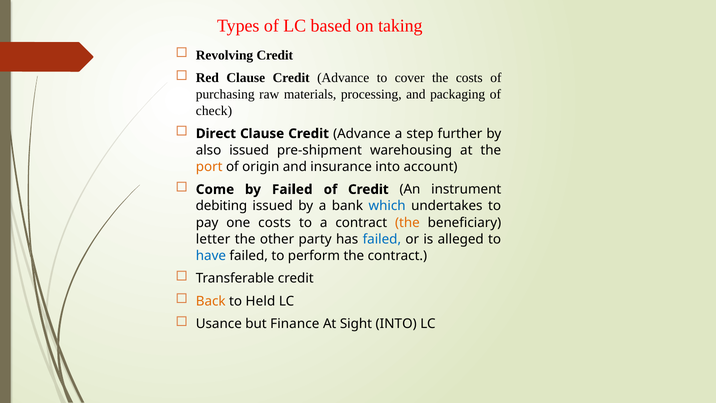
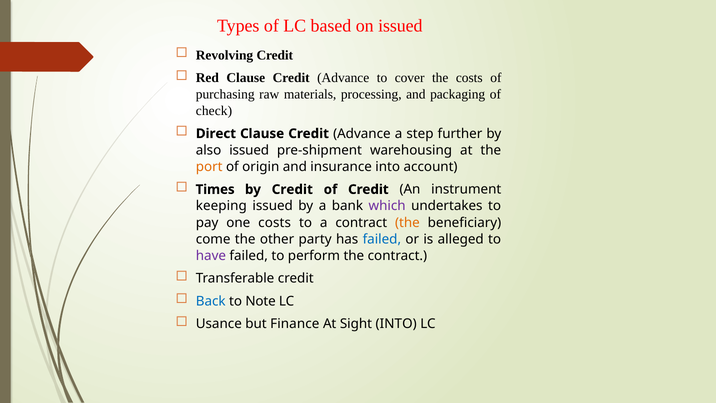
on taking: taking -> issued (400, 26)
Come: Come -> Times (215, 189)
by Failed: Failed -> Credit (292, 189)
debiting: debiting -> keeping (221, 206)
which colour: blue -> purple (387, 206)
letter: letter -> come (213, 239)
have colour: blue -> purple (211, 256)
Back colour: orange -> blue (211, 301)
Held: Held -> Note (261, 301)
